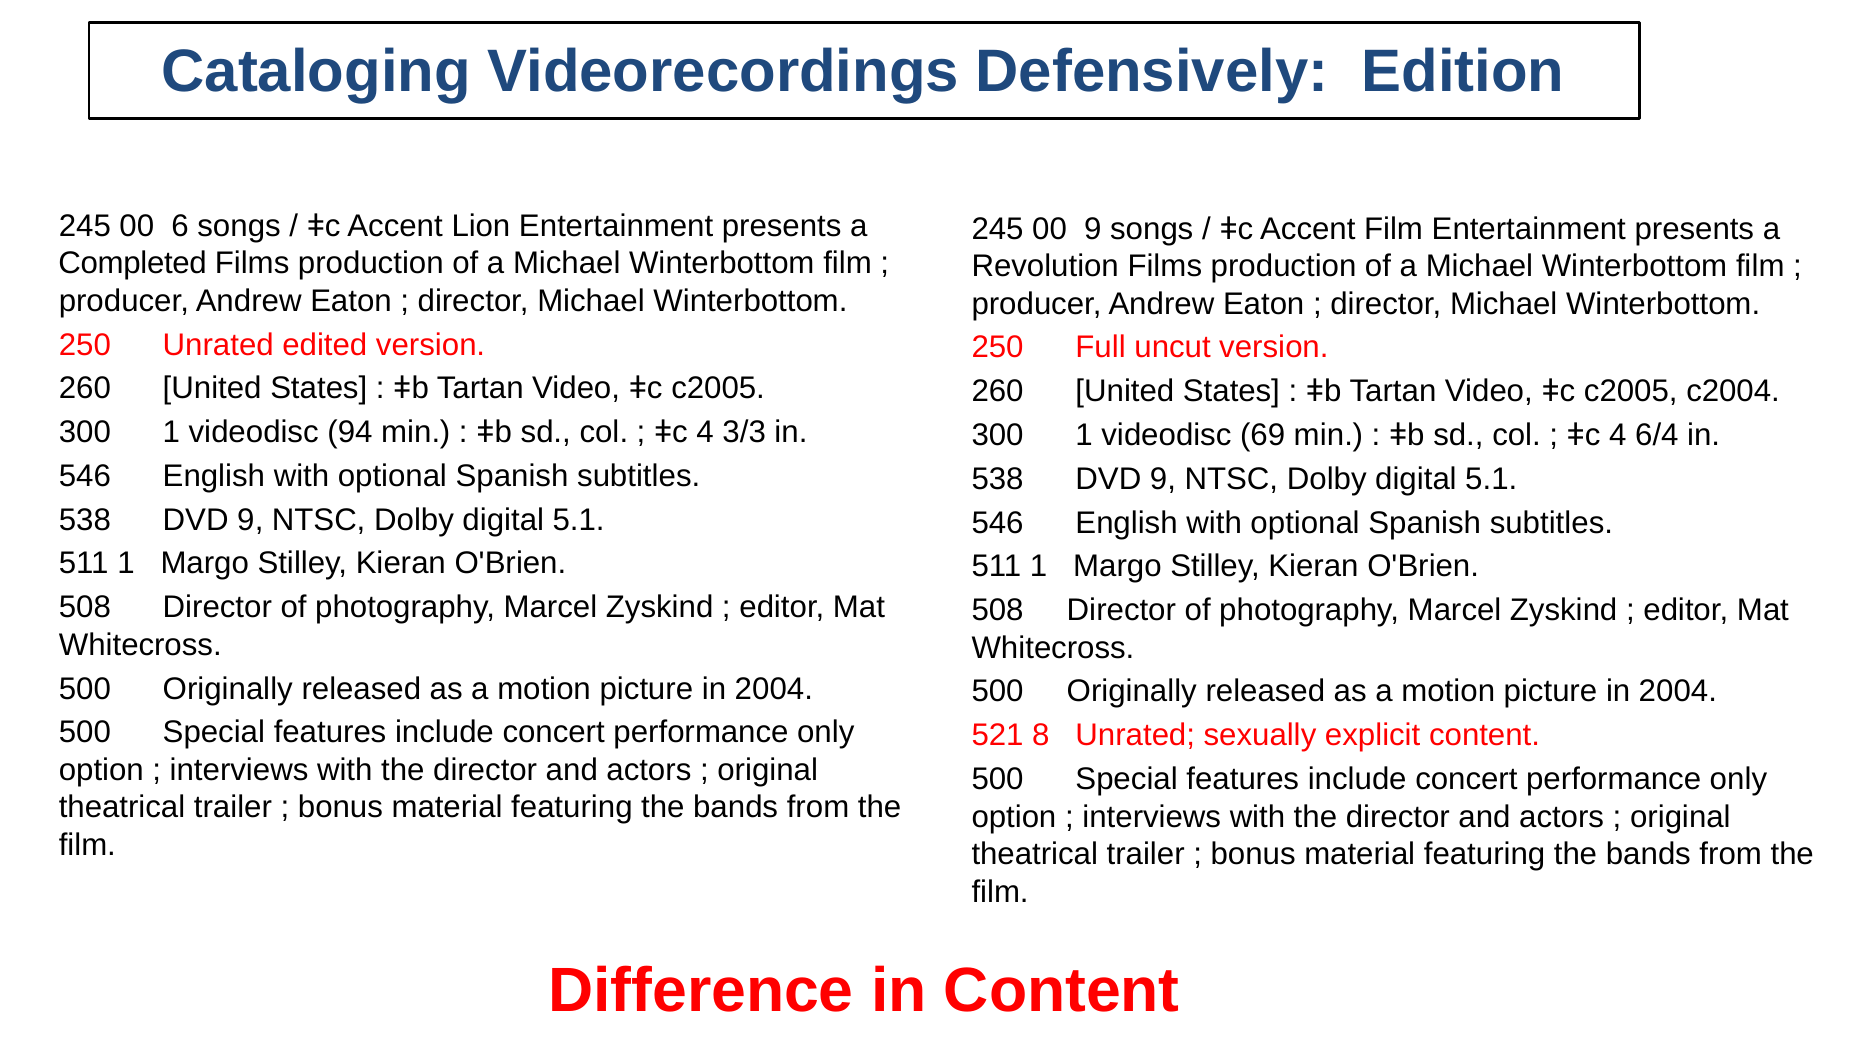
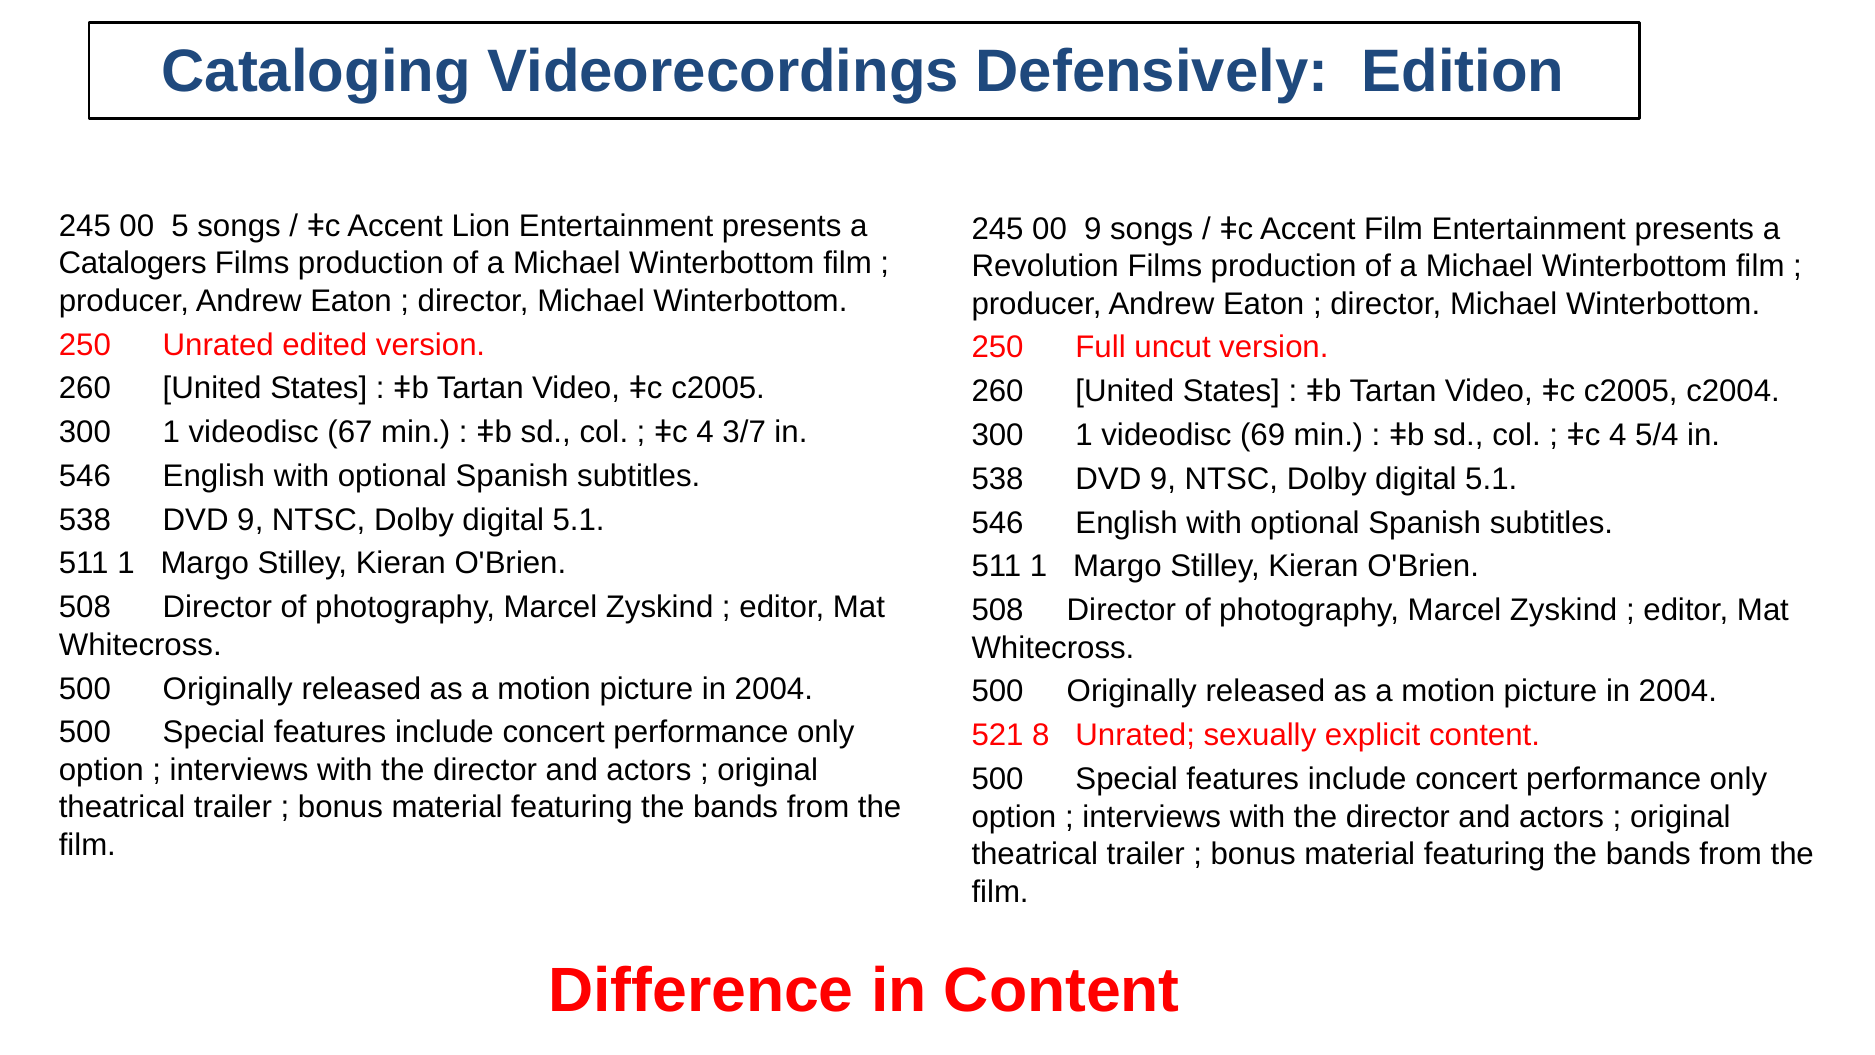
6: 6 -> 5 (180, 226)
Completed: Completed -> Catalogers (133, 263)
94: 94 -> 67 (350, 432)
3/3: 3/3 -> 3/7 (744, 432)
6/4: 6/4 -> 5/4 (1657, 435)
